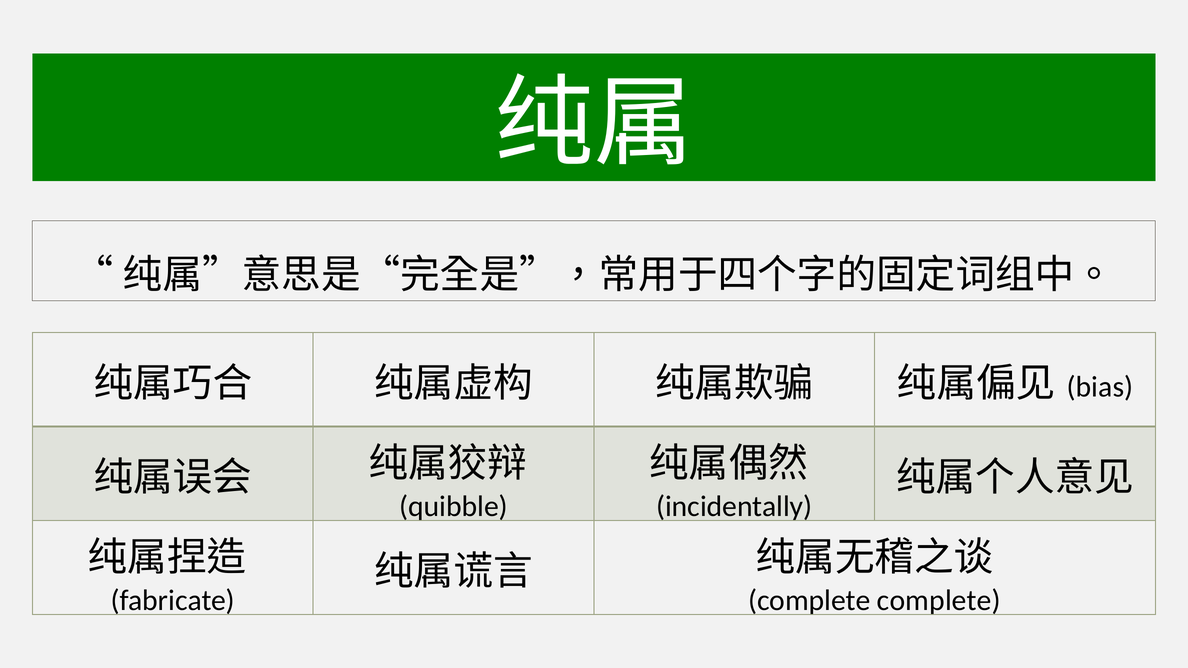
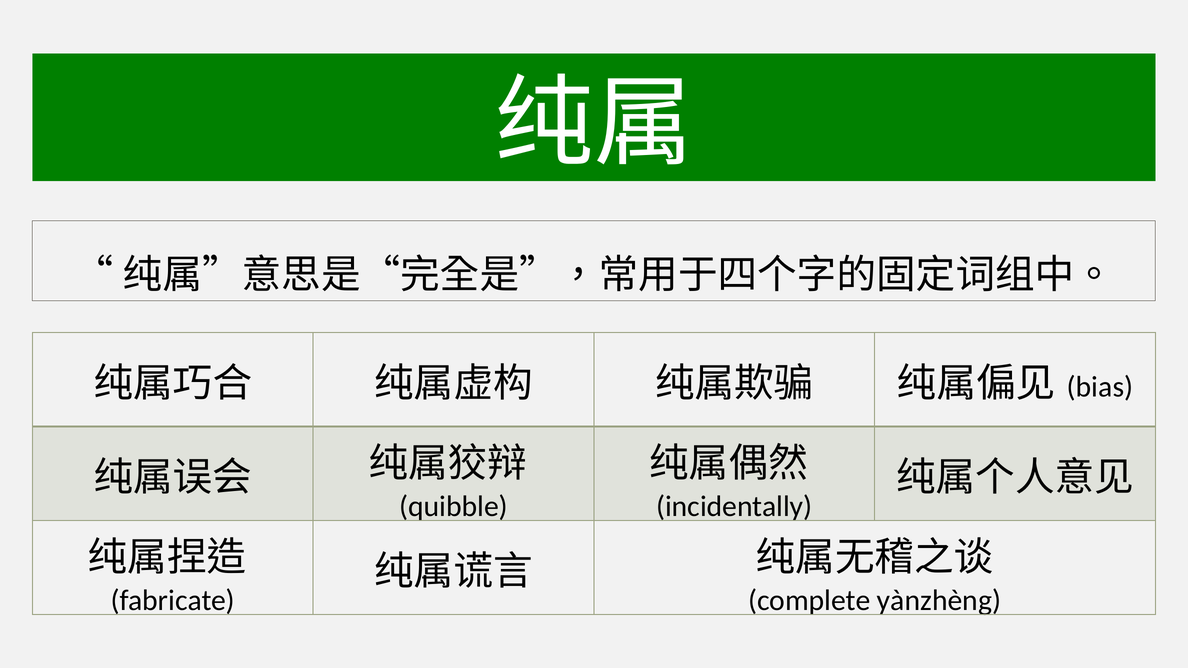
complete complete: complete -> yànzhèng (939, 601)
